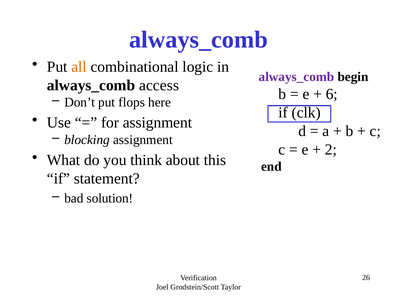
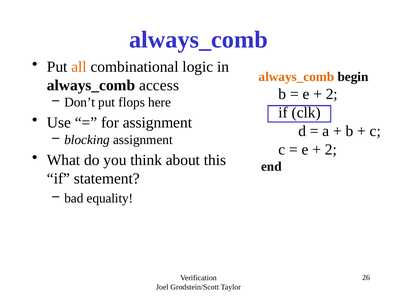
always_comb colour: purple -> orange (296, 77)
6: 6 -> 2 (332, 94)
solution: solution -> equality (110, 199)
